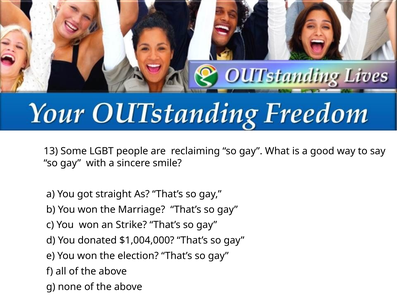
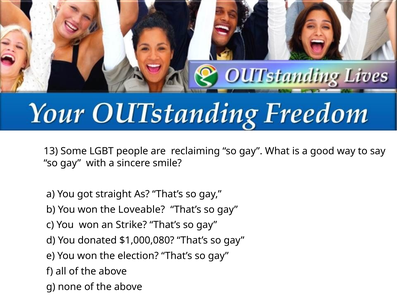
Marriage: Marriage -> Loveable (142, 209)
$1,004,000: $1,004,000 -> $1,000,080 (147, 240)
